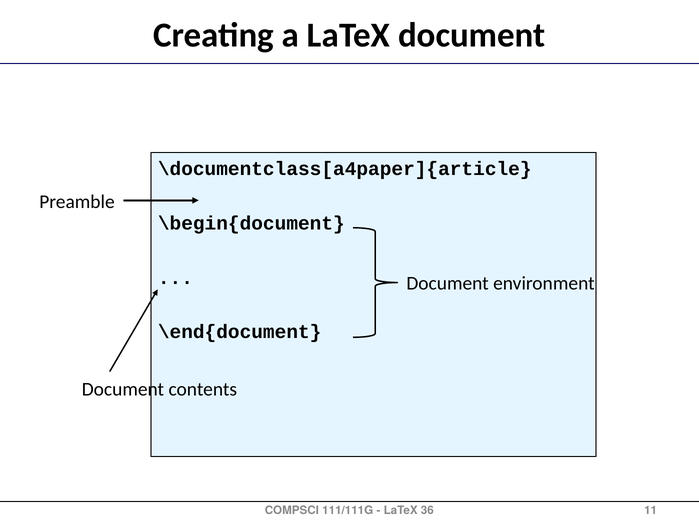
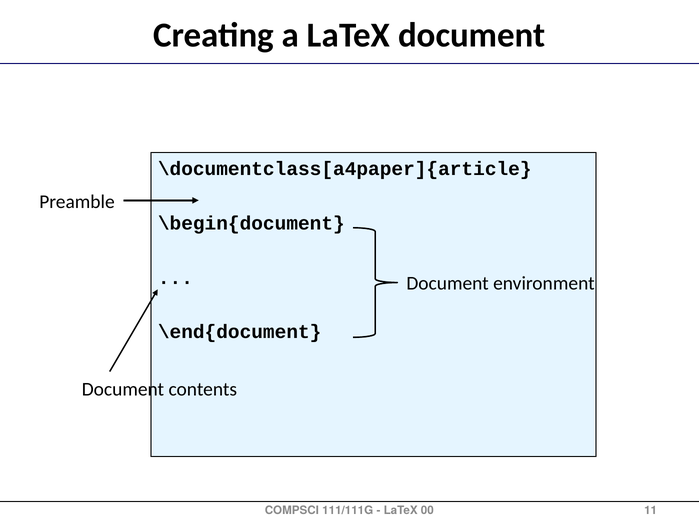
36: 36 -> 00 (427, 511)
